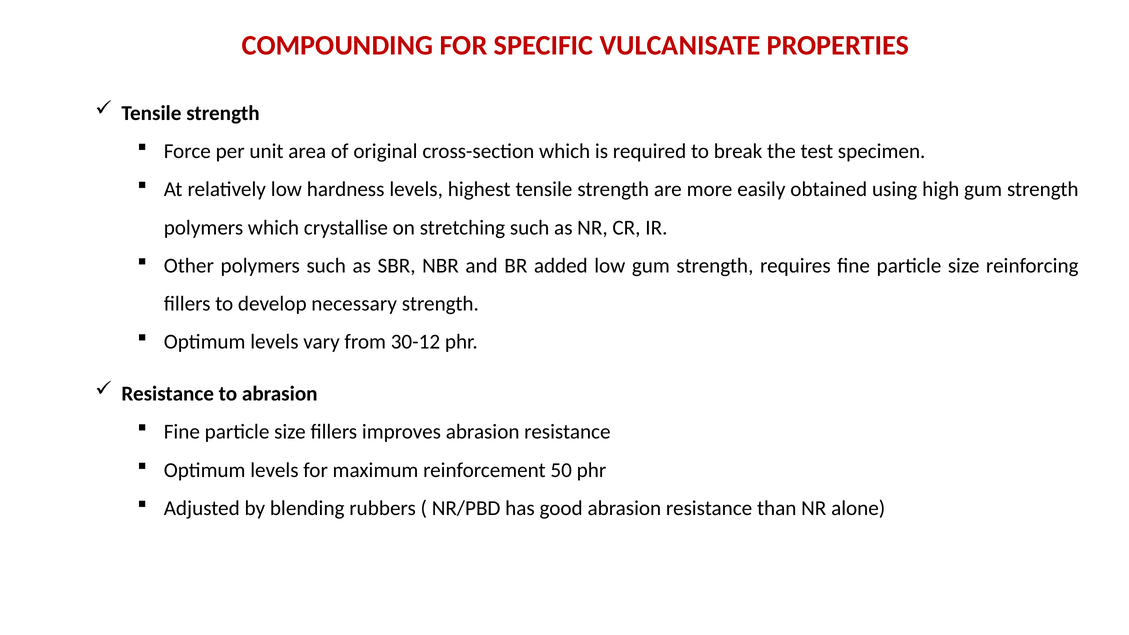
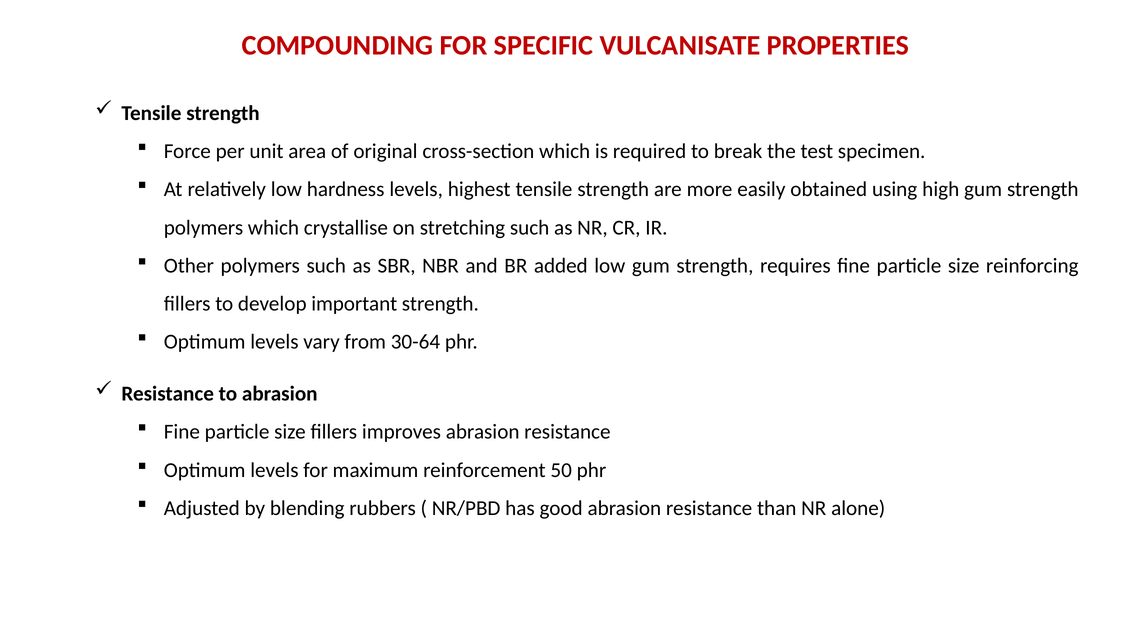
necessary: necessary -> important (354, 304)
30-12: 30-12 -> 30-64 (415, 342)
